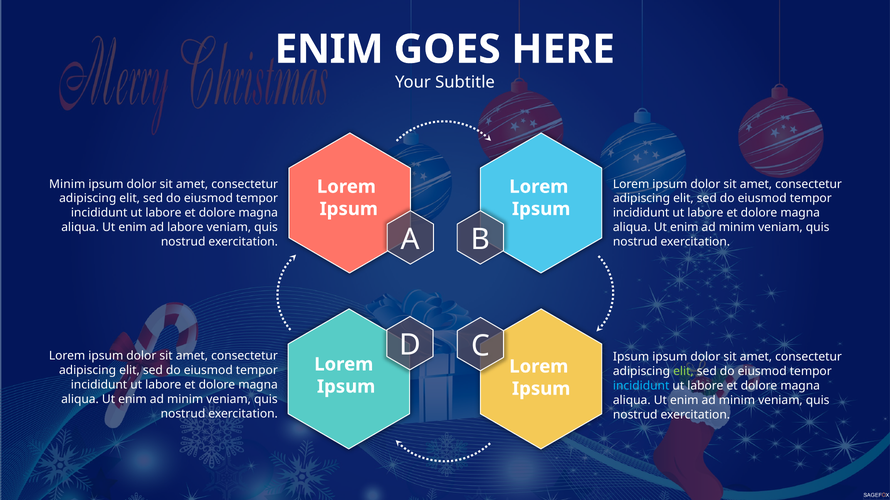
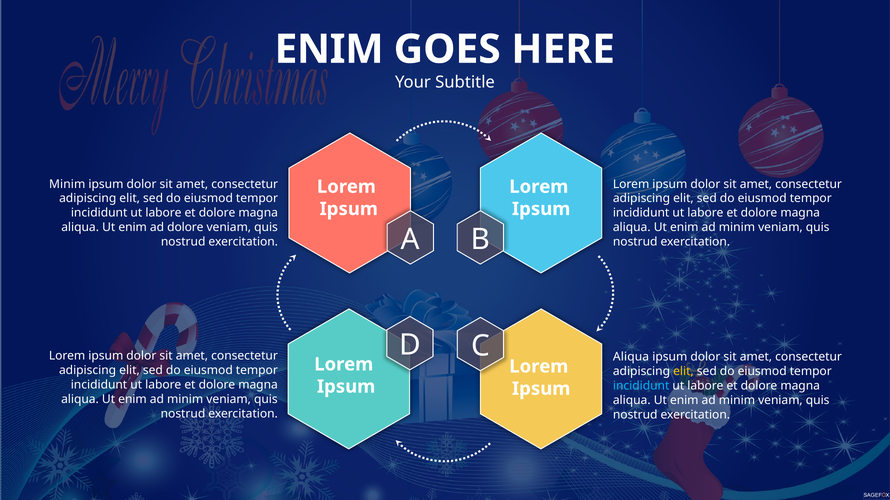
ad labore: labore -> dolore (185, 228)
Ipsum: Ipsum -> Aliqua (631, 357)
elit colour: light green -> yellow (683, 372)
